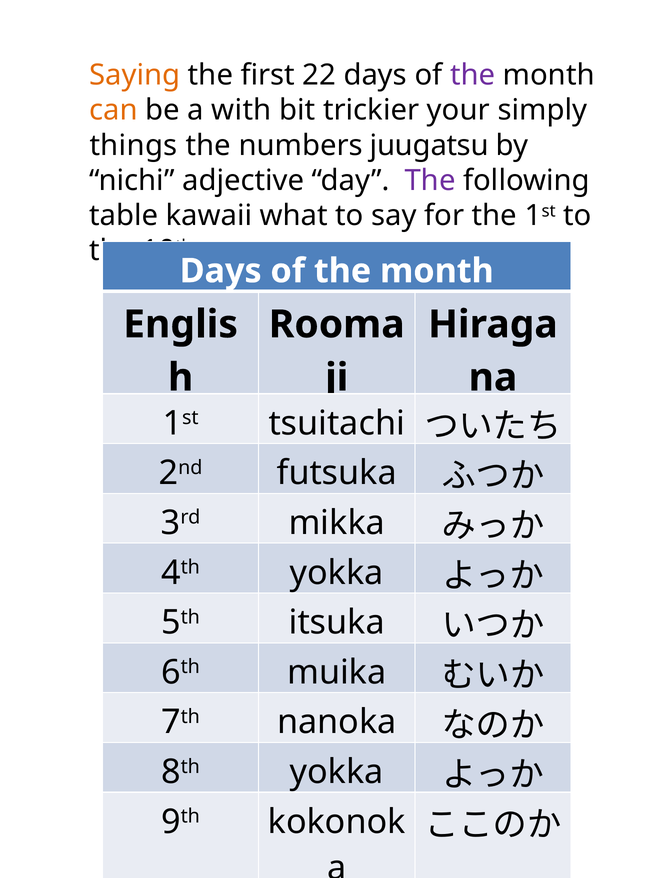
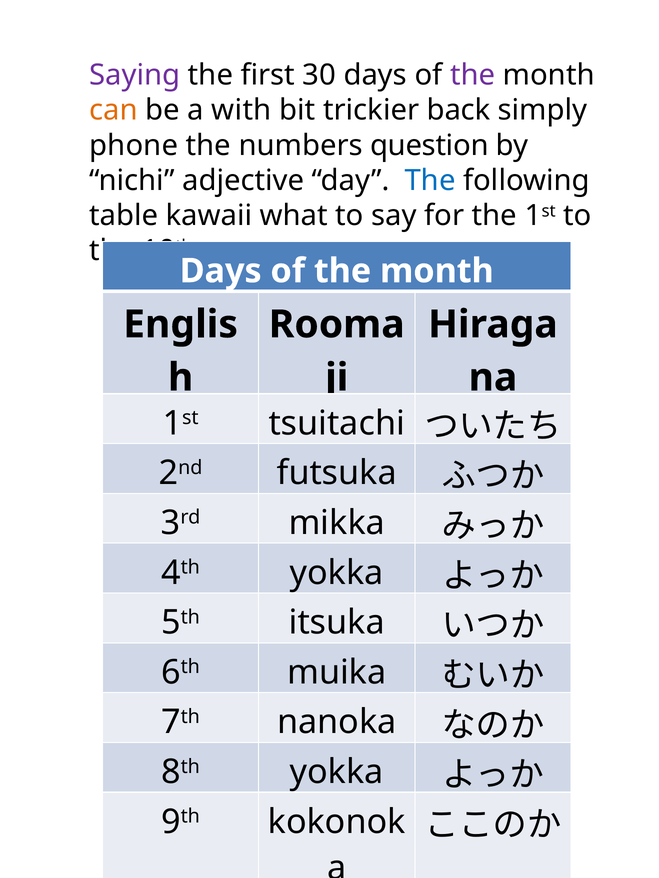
Saying colour: orange -> purple (135, 75)
22: 22 -> 30 (319, 75)
your: your -> back (458, 110)
things: things -> phone (134, 145)
juugatsu: juugatsu -> question (429, 145)
The colour: purple -> blue (430, 181)
